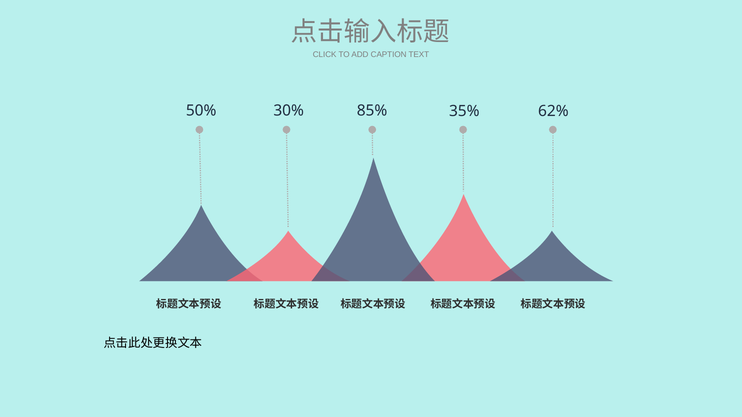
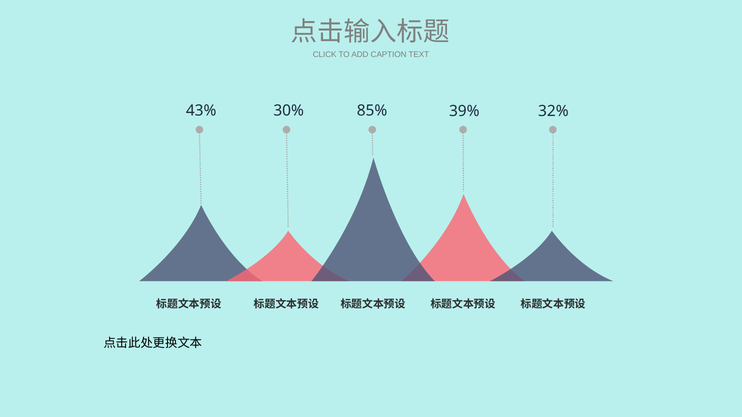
62%: 62% -> 32% (553, 111)
50%: 50% -> 43% (201, 111)
35%: 35% -> 39% (464, 111)
